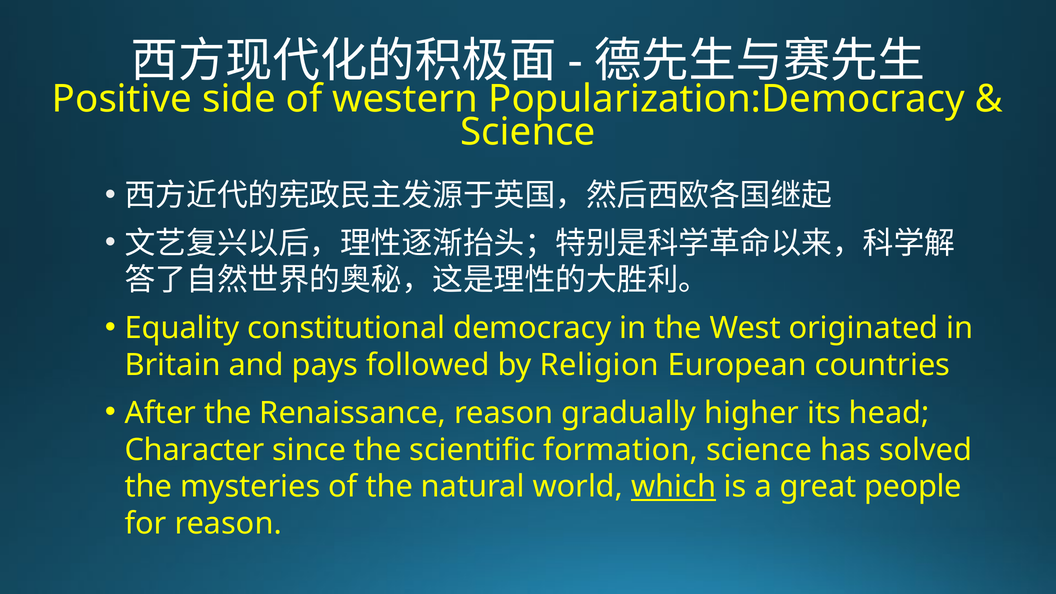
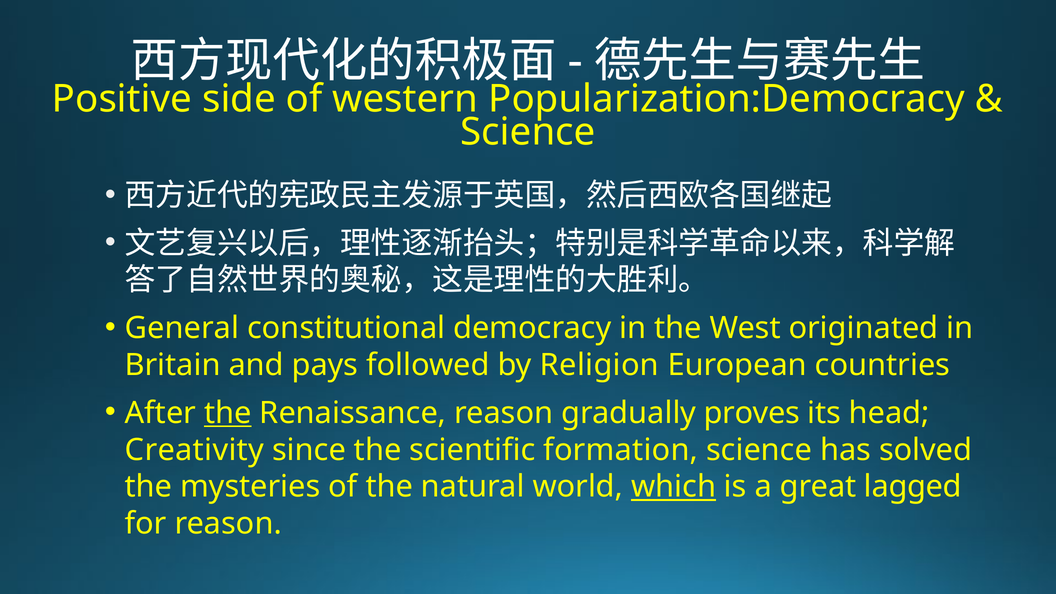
Equality: Equality -> General (182, 328)
the underline: none -> present (228, 413)
higher: higher -> proves (752, 413)
Character: Character -> Creativity (194, 450)
people: people -> lagged (913, 487)
